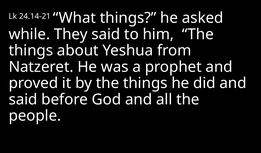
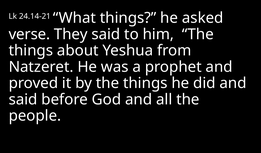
while: while -> verse (29, 34)
